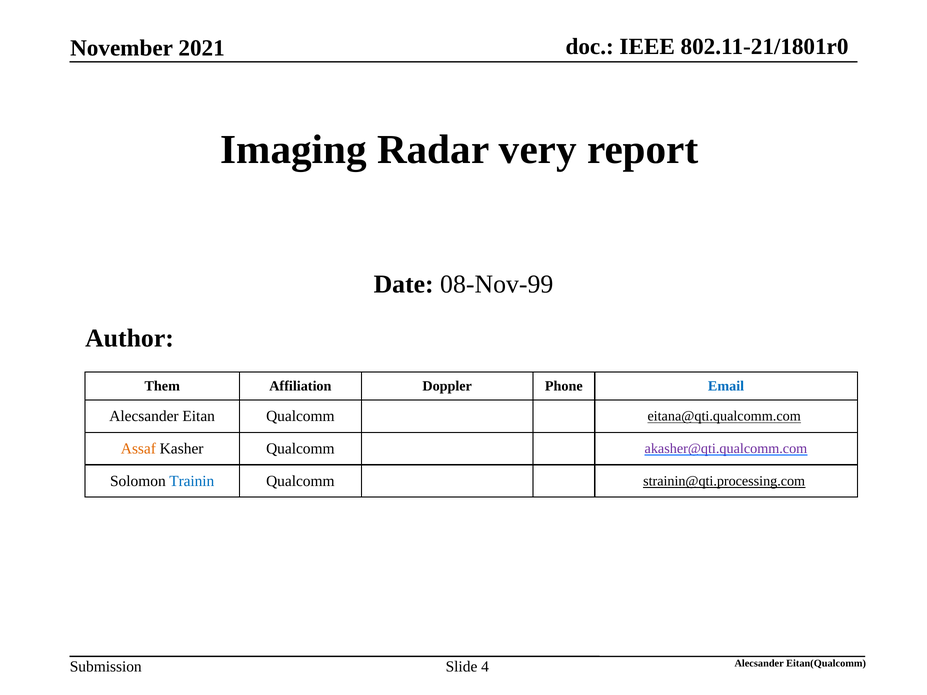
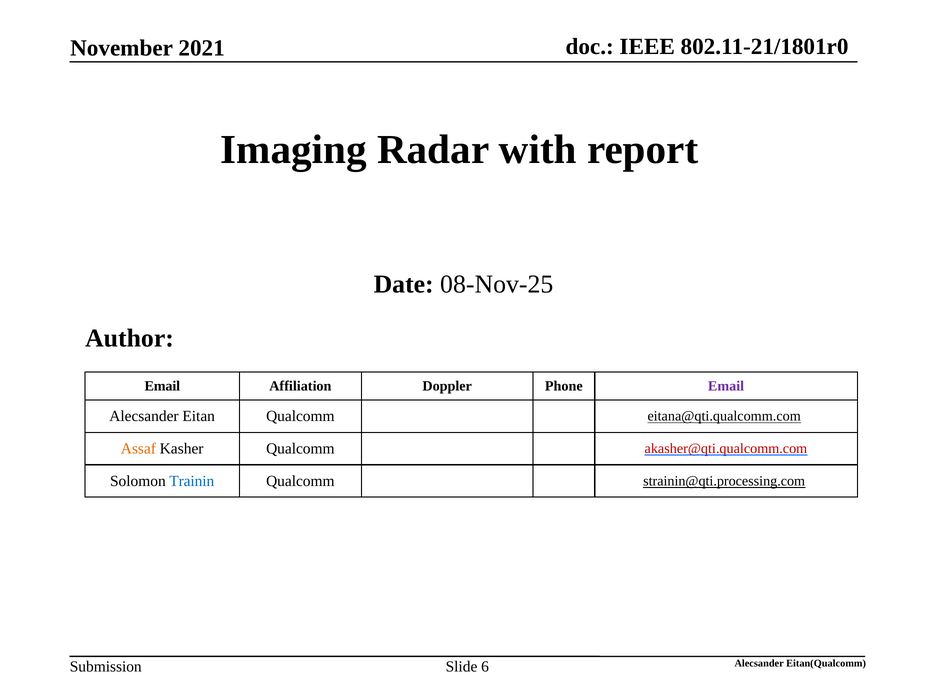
very: very -> with (538, 150)
08-Nov-99: 08-Nov-99 -> 08-Nov-25 (497, 285)
Them: Them -> Email (162, 386)
Email colour: blue -> purple (726, 386)
akasher@qti.qualcomm.com colour: purple -> red (726, 449)
4: 4 -> 6 (485, 667)
